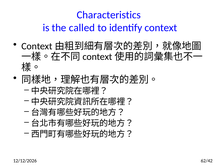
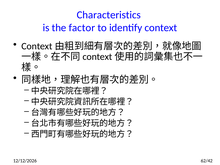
called: called -> factor (82, 28)
